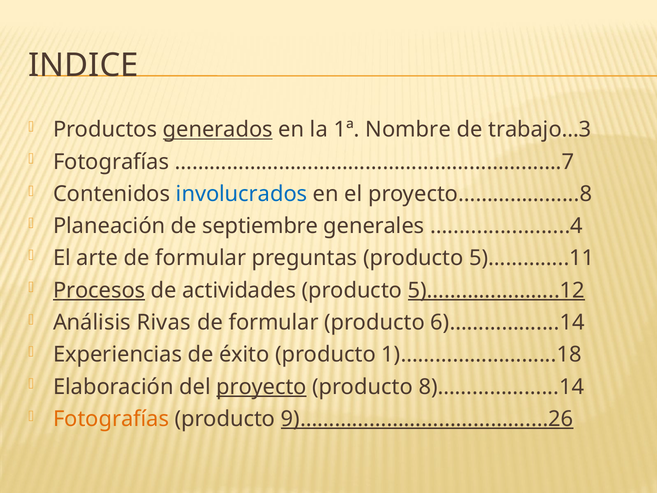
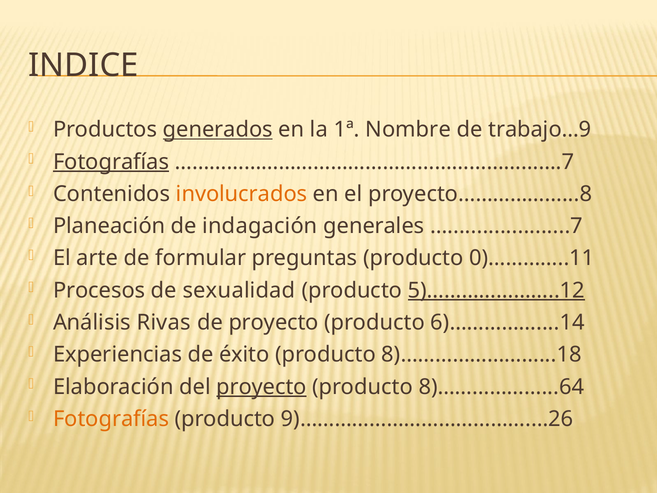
trabajo…3: trabajo…3 -> trabajo…9 (540, 130)
Fotografías underline: none -> present (111, 162)
involucrados colour: blue -> orange (242, 194)
septiembre: septiembre -> indagación (260, 226)
….....................4: ….....................4 -> ….....................7 (506, 226)
5)…………..11: 5)…………..11 -> 0)…………..11 (532, 258)
Procesos underline: present -> none (99, 290)
actividades: actividades -> sexualidad (239, 290)
formular: formular -> proyecto (274, 322)
1)……………………...18: 1)……………………...18 -> 8)……………………...18 (482, 354)
8)………………...14: 8)………………...14 -> 8)………………...64 (501, 387)
9)………………………………….…26 underline: present -> none (427, 419)
